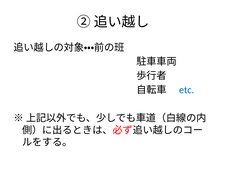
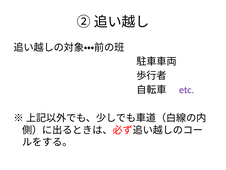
etc colour: blue -> purple (187, 90)
